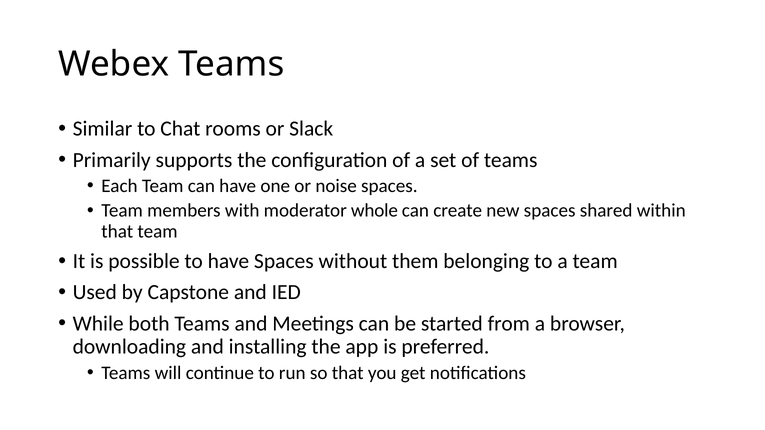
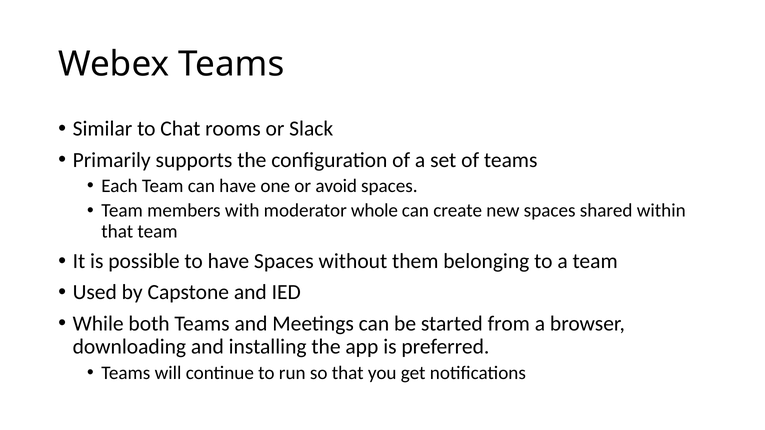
noise: noise -> avoid (336, 186)
